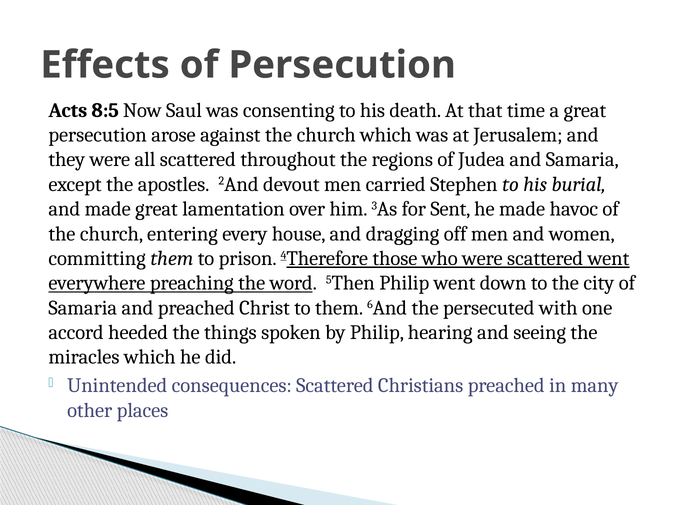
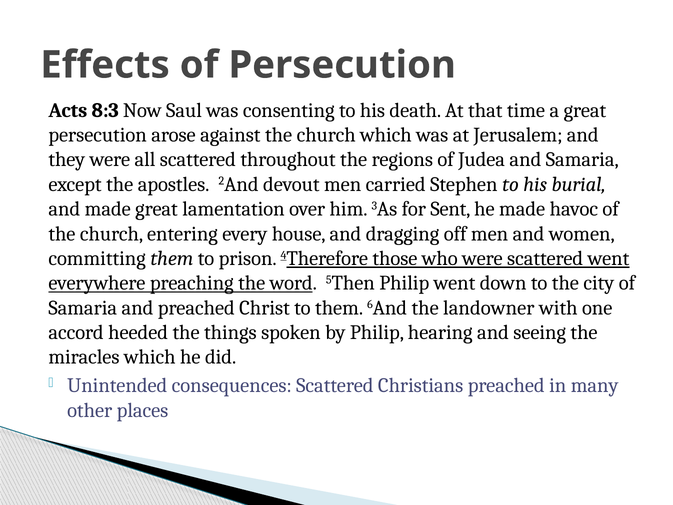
8:5: 8:5 -> 8:3 (105, 110)
persecuted: persecuted -> landowner (489, 308)
